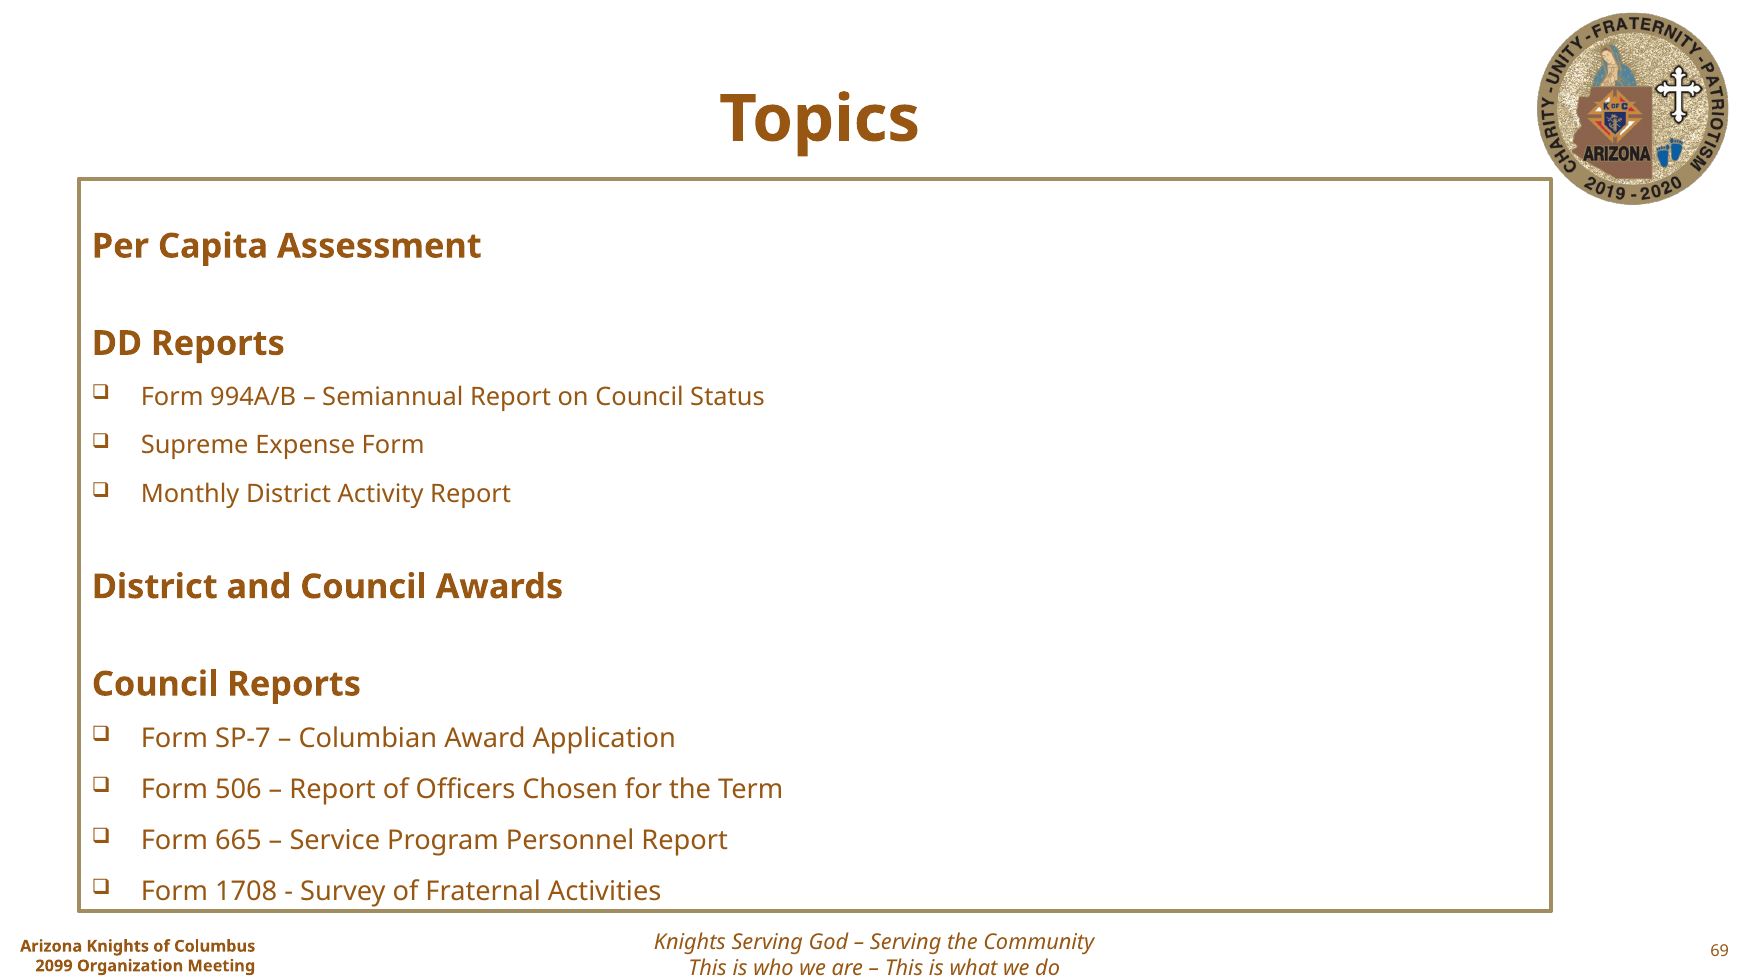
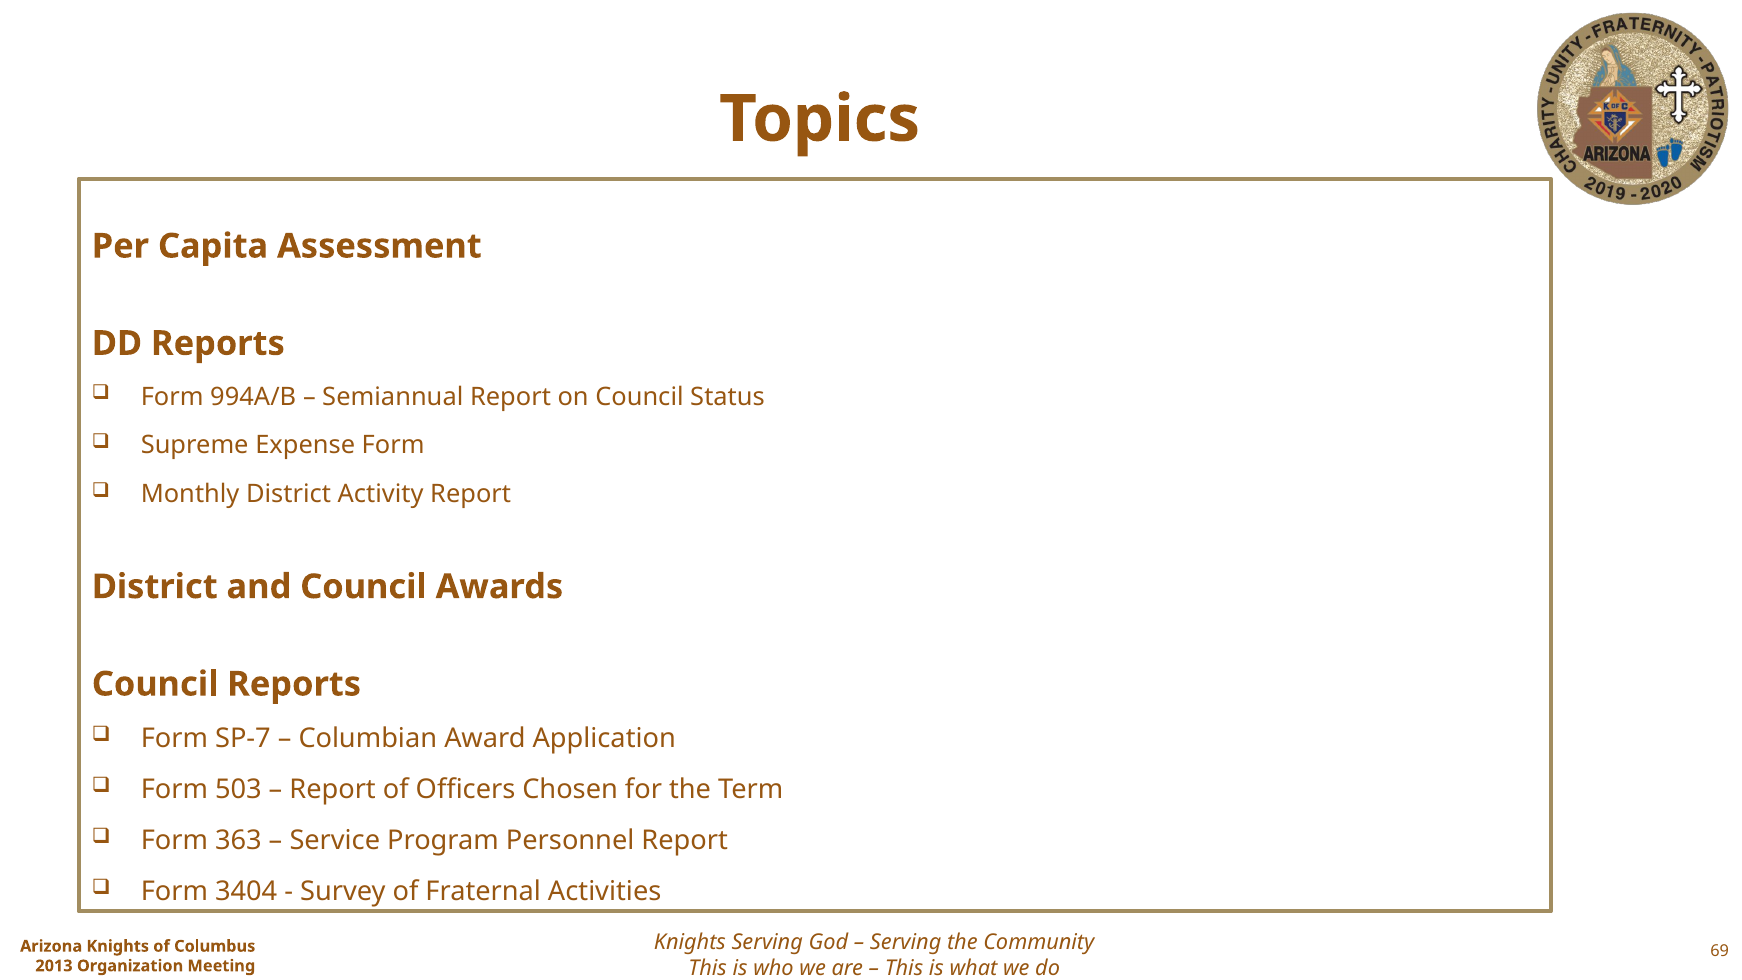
506: 506 -> 503 (238, 790)
665: 665 -> 363 (238, 840)
1708: 1708 -> 3404 (246, 891)
2099: 2099 -> 2013 (54, 966)
